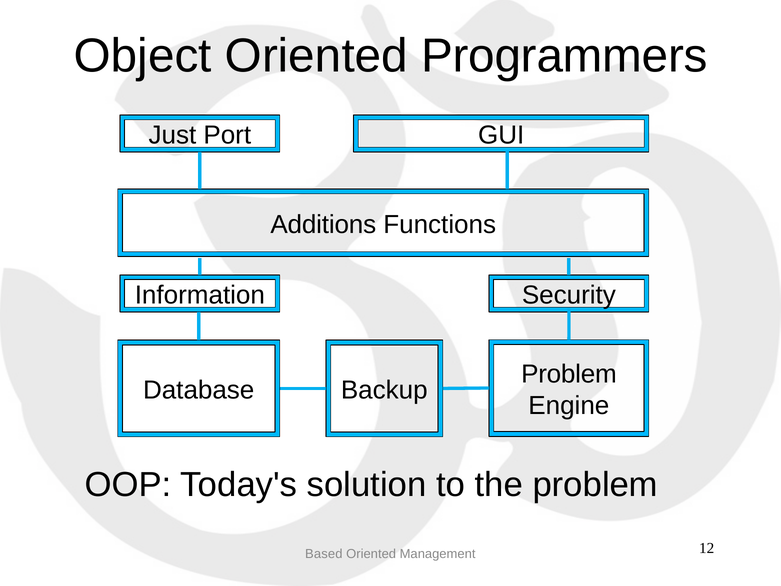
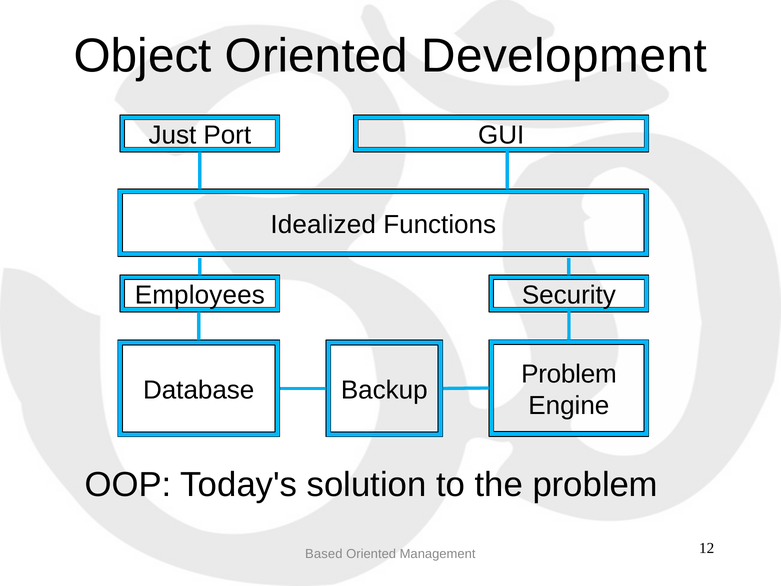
Programmers: Programmers -> Development (564, 56)
Additions: Additions -> Idealized (323, 224)
Information: Information -> Employees (200, 295)
